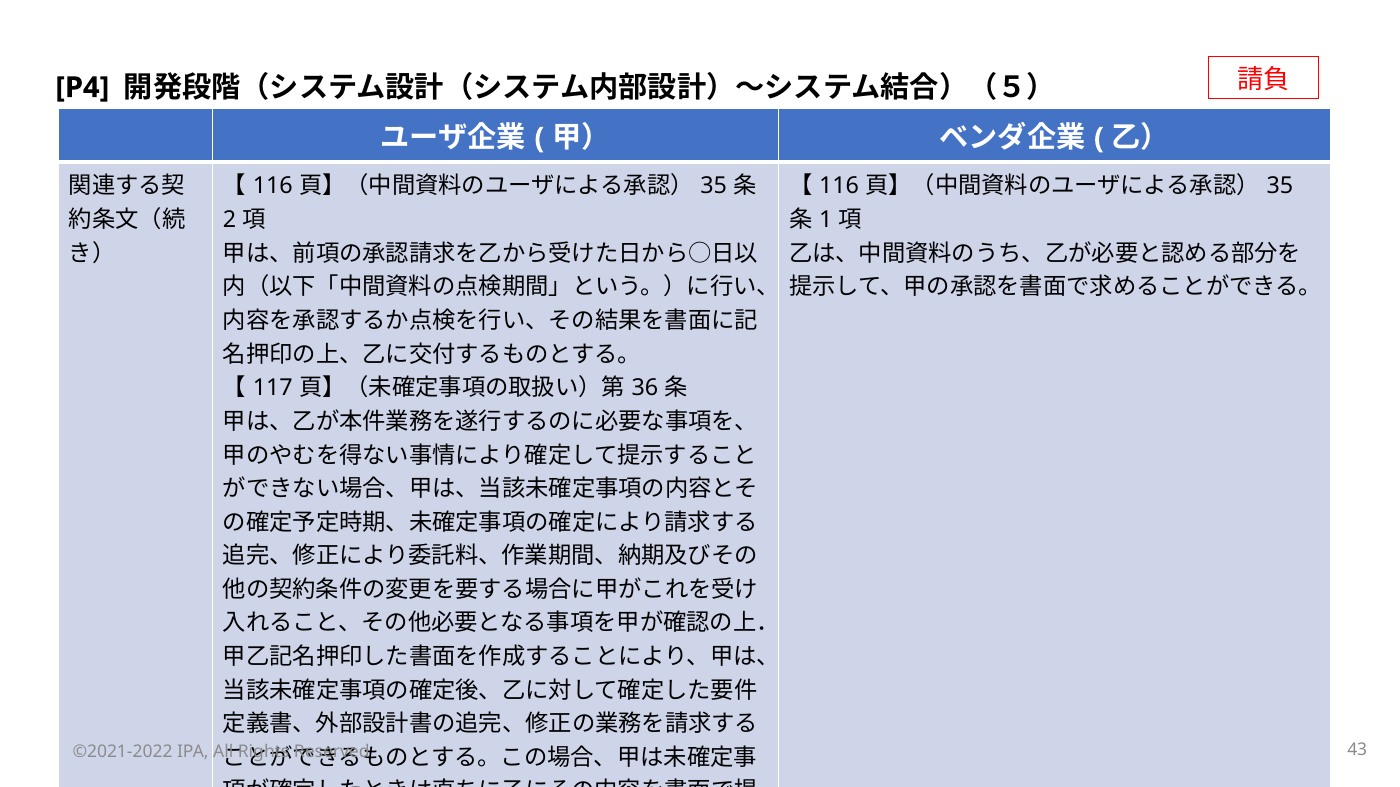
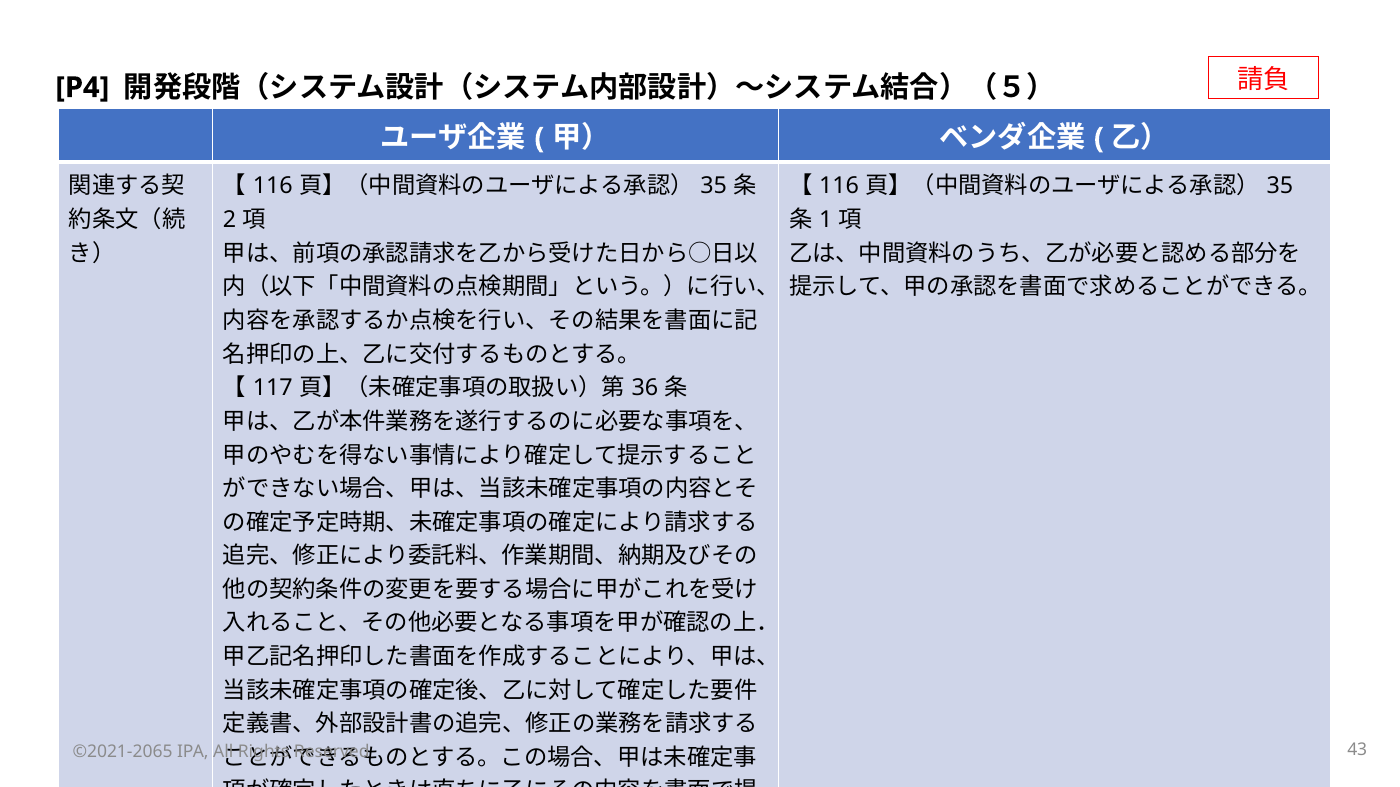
©2021-2022: ©2021-2022 -> ©2021-2065 (123, 752)
